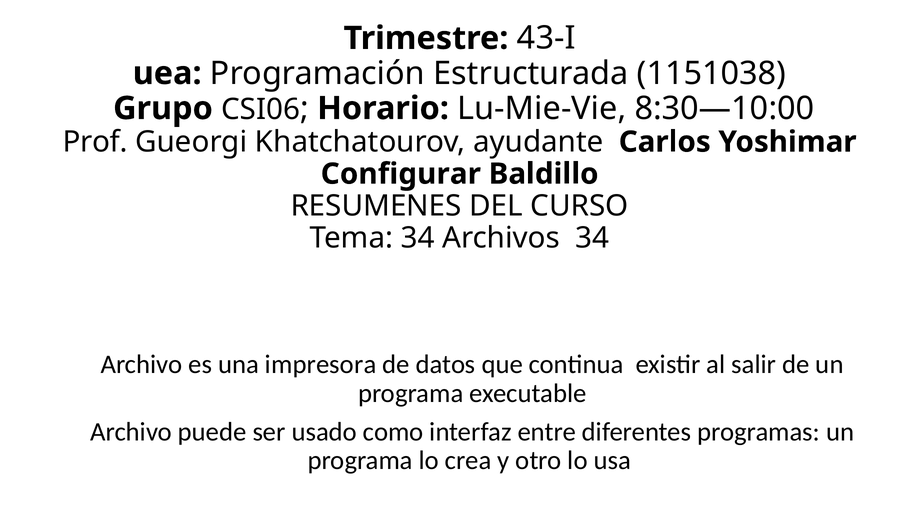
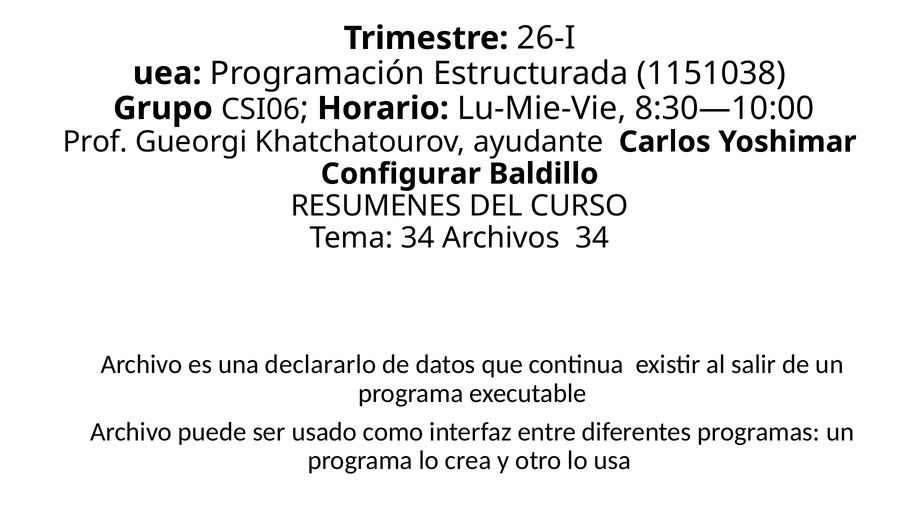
43-I: 43-I -> 26-I (546, 38)
impresora: impresora -> declararlo (321, 364)
